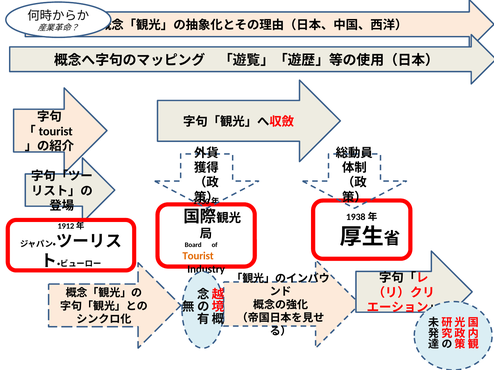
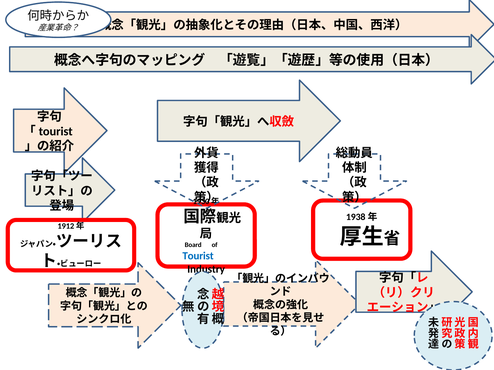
Tourist colour: orange -> blue (198, 256)
